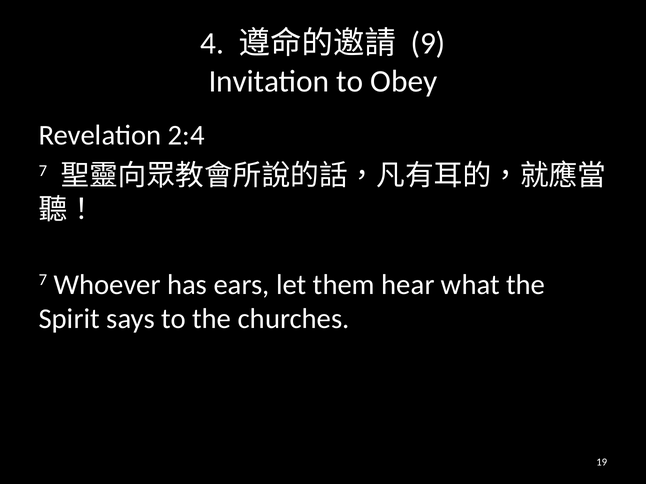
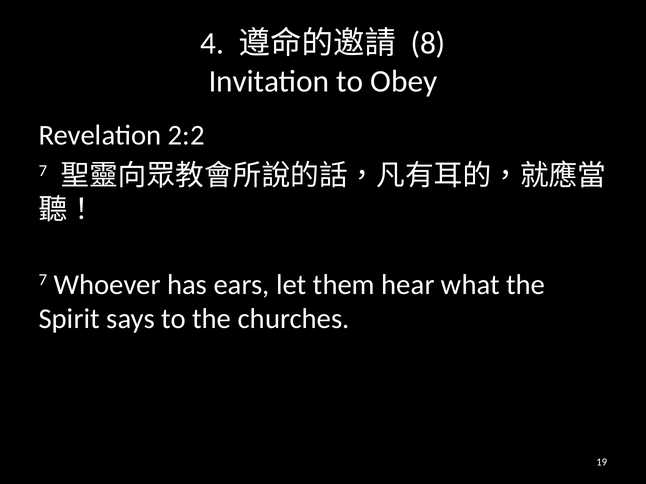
9: 9 -> 8 (428, 44)
2:4: 2:4 -> 2:2 (186, 136)
